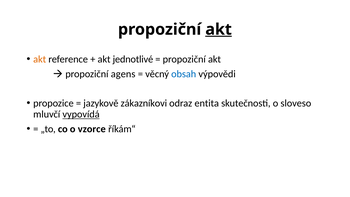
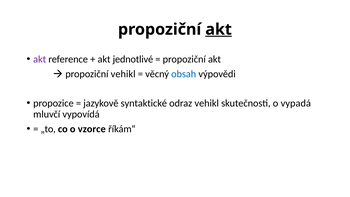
akt colour: orange -> purple (40, 59)
propoziční agens: agens -> vehikl (123, 74)
zákazníkovi: zákazníkovi -> syntaktické (144, 103)
odraz entita: entita -> vehikl (207, 103)
sloveso: sloveso -> vypadá (296, 103)
vypovídá underline: present -> none (81, 114)
